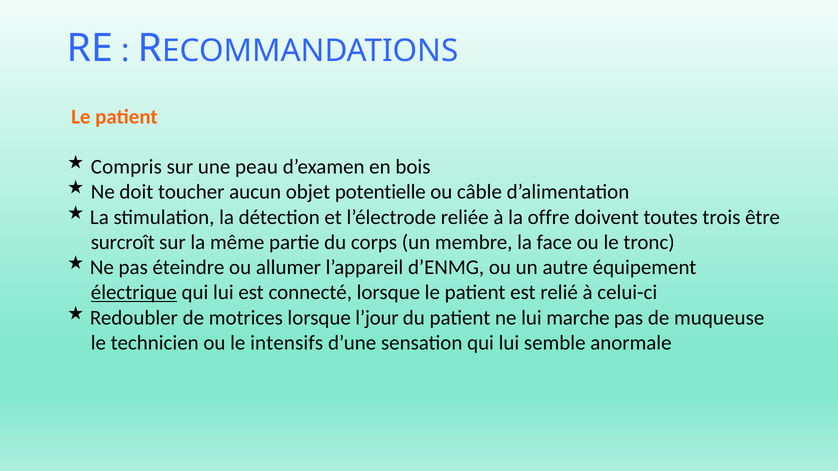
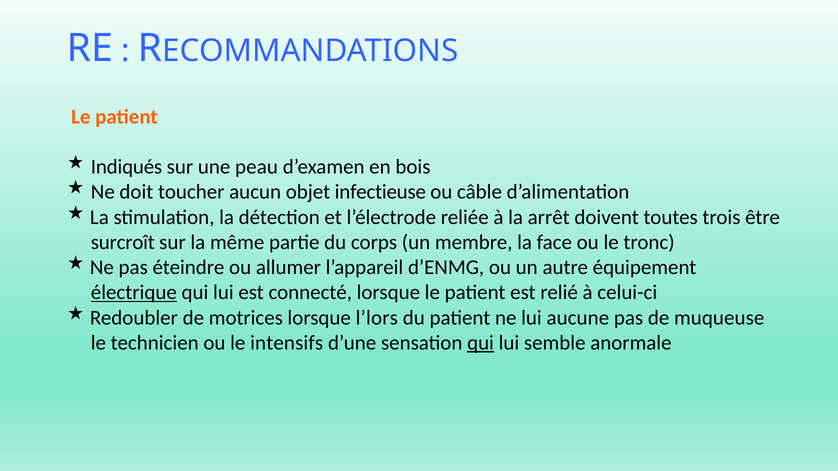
Compris: Compris -> Indiqués (127, 167)
potentielle: potentielle -> infectieuse (380, 192)
offre: offre -> arrêt (549, 217)
l’jour: l’jour -> l’lors (377, 318)
marche: marche -> aucune (578, 318)
qui underline: none -> present (481, 343)
